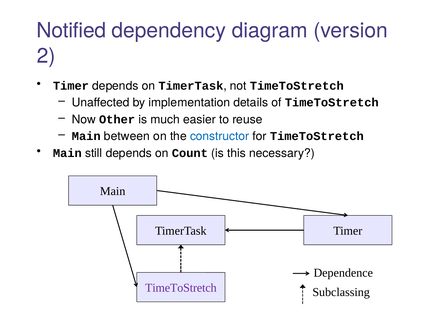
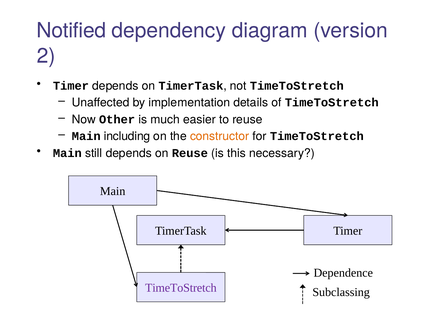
between: between -> including (127, 136)
constructor colour: blue -> orange (220, 136)
on Count: Count -> Reuse (190, 153)
